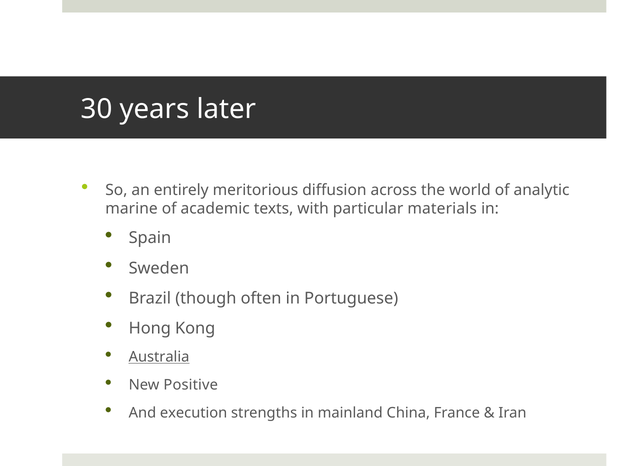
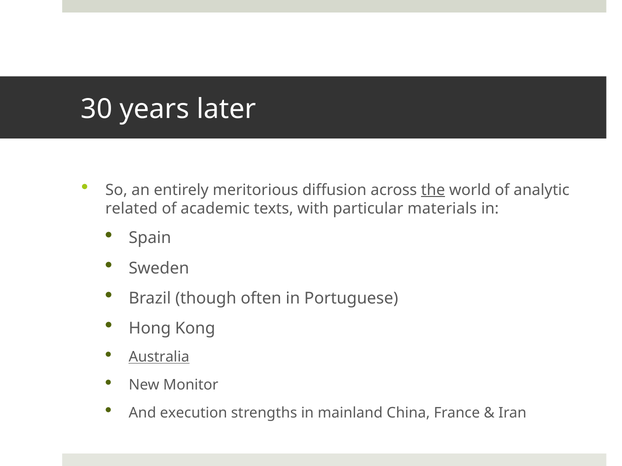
the underline: none -> present (433, 190)
marine: marine -> related (132, 209)
Positive: Positive -> Monitor (191, 385)
